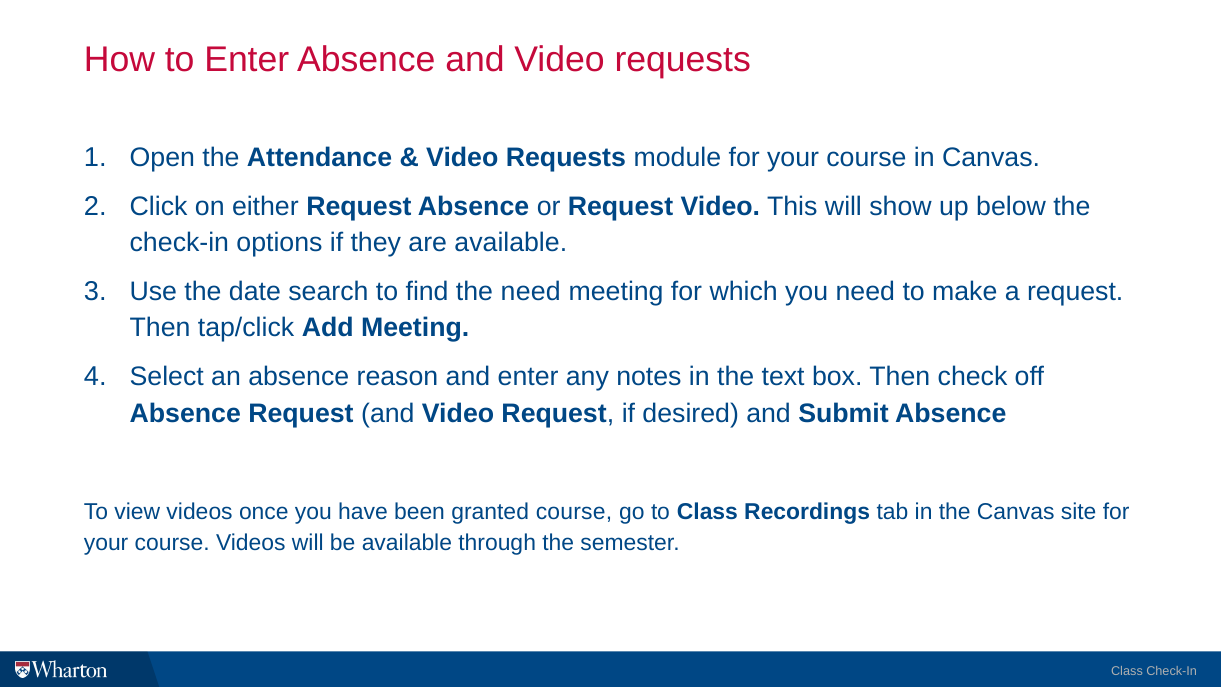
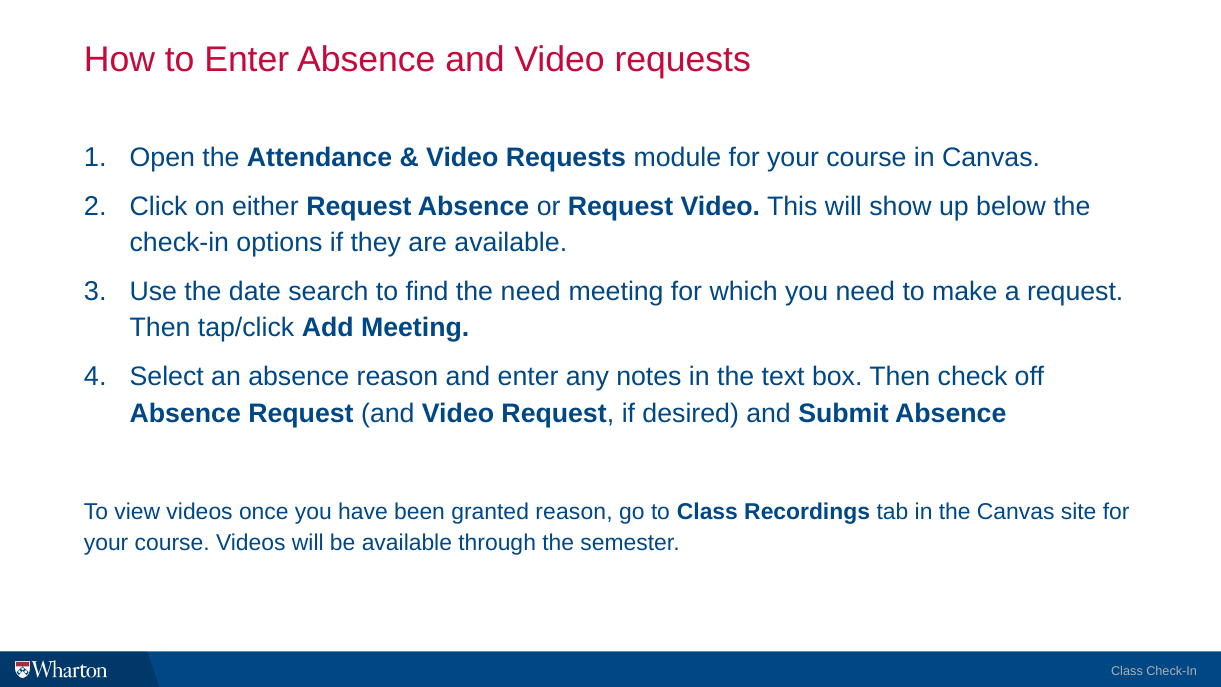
granted course: course -> reason (574, 511)
